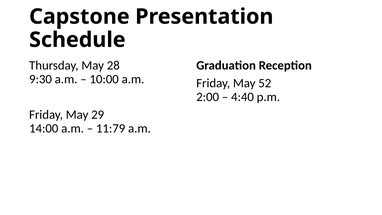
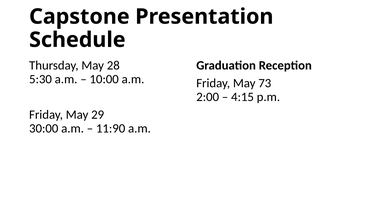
9:30: 9:30 -> 5:30 (40, 79)
52: 52 -> 73 (265, 83)
4:40: 4:40 -> 4:15 (242, 97)
14:00: 14:00 -> 30:00 (44, 128)
11:79: 11:79 -> 11:90 (111, 128)
